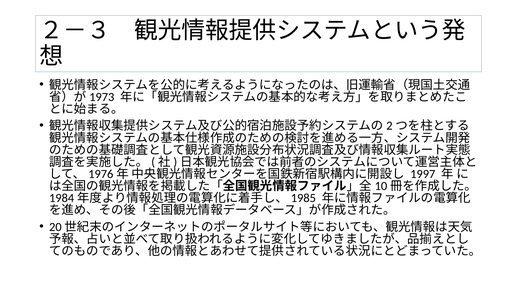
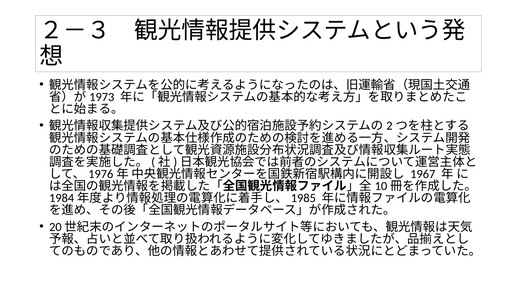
1997: 1997 -> 1967 (423, 174)
